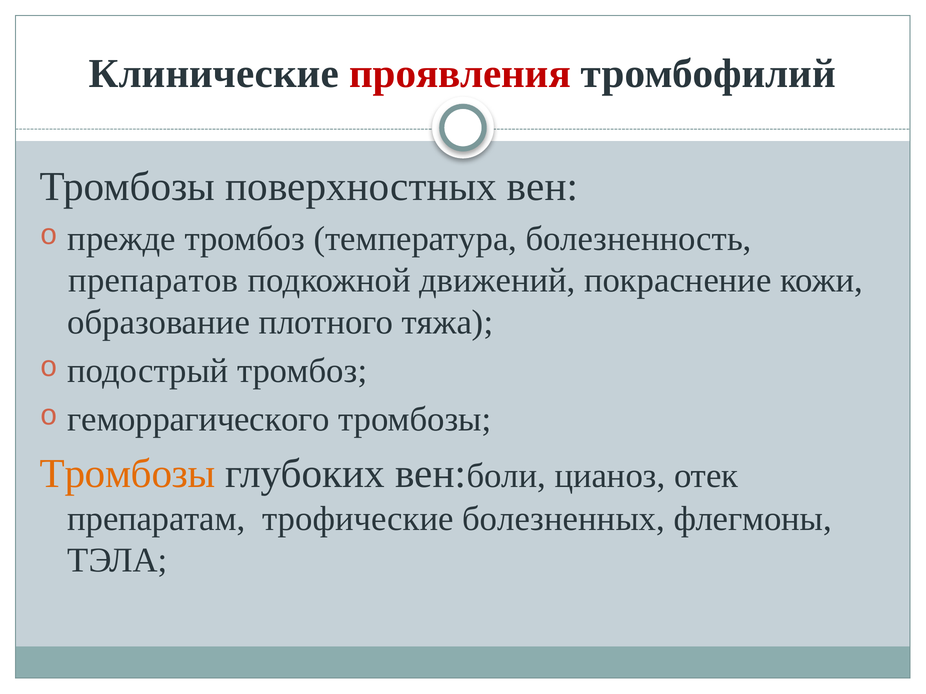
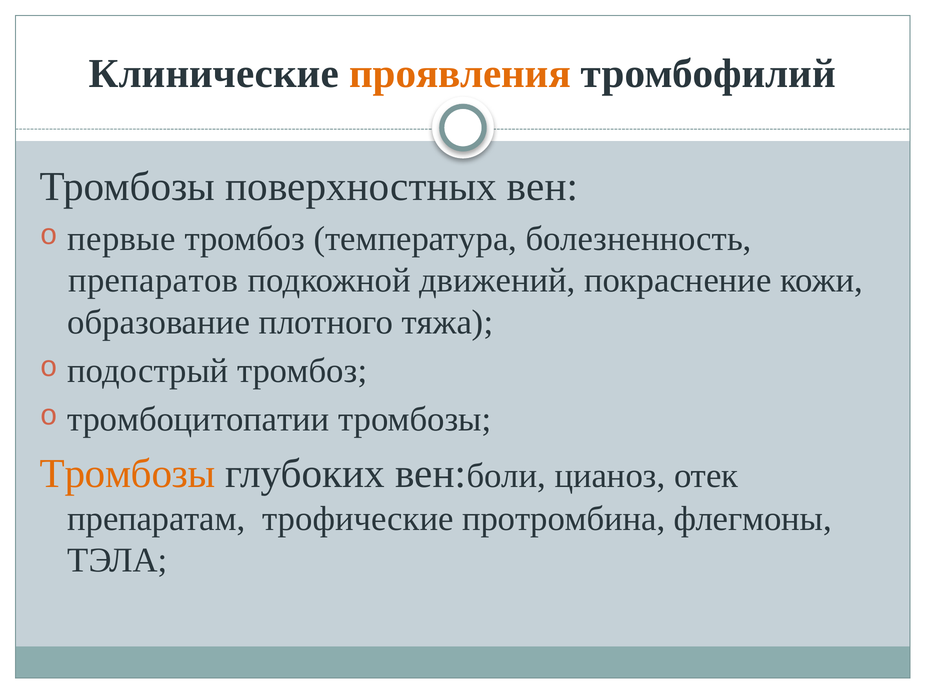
проявления colour: red -> orange (460, 74)
прежде: прежде -> первые (121, 239)
геморрагического: геморрагического -> тромбоцитопатии (198, 420)
болезненных: болезненных -> протромбина (564, 519)
